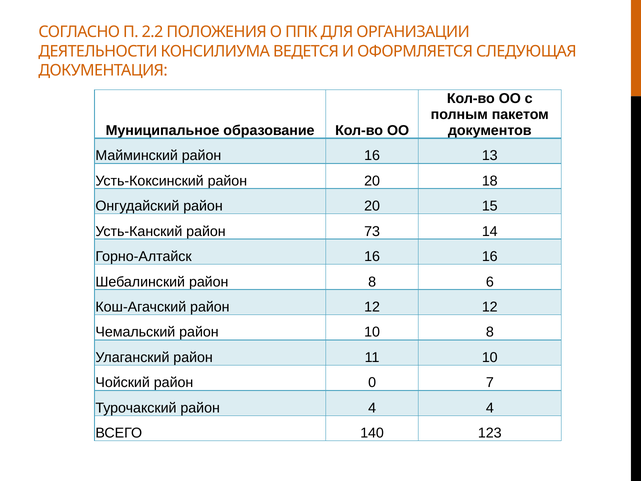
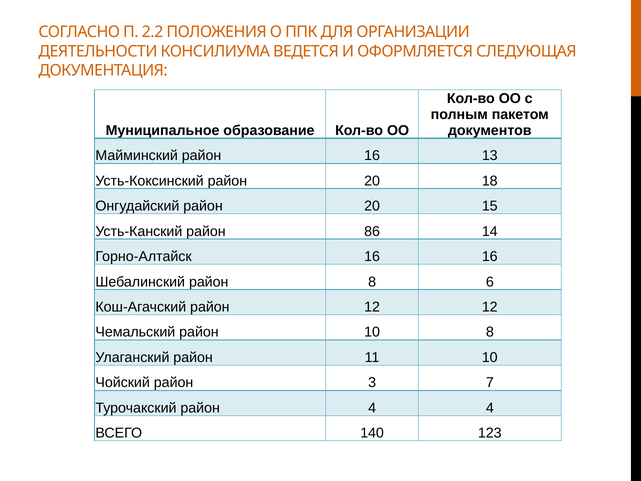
73: 73 -> 86 (372, 231)
0: 0 -> 3 (372, 383)
